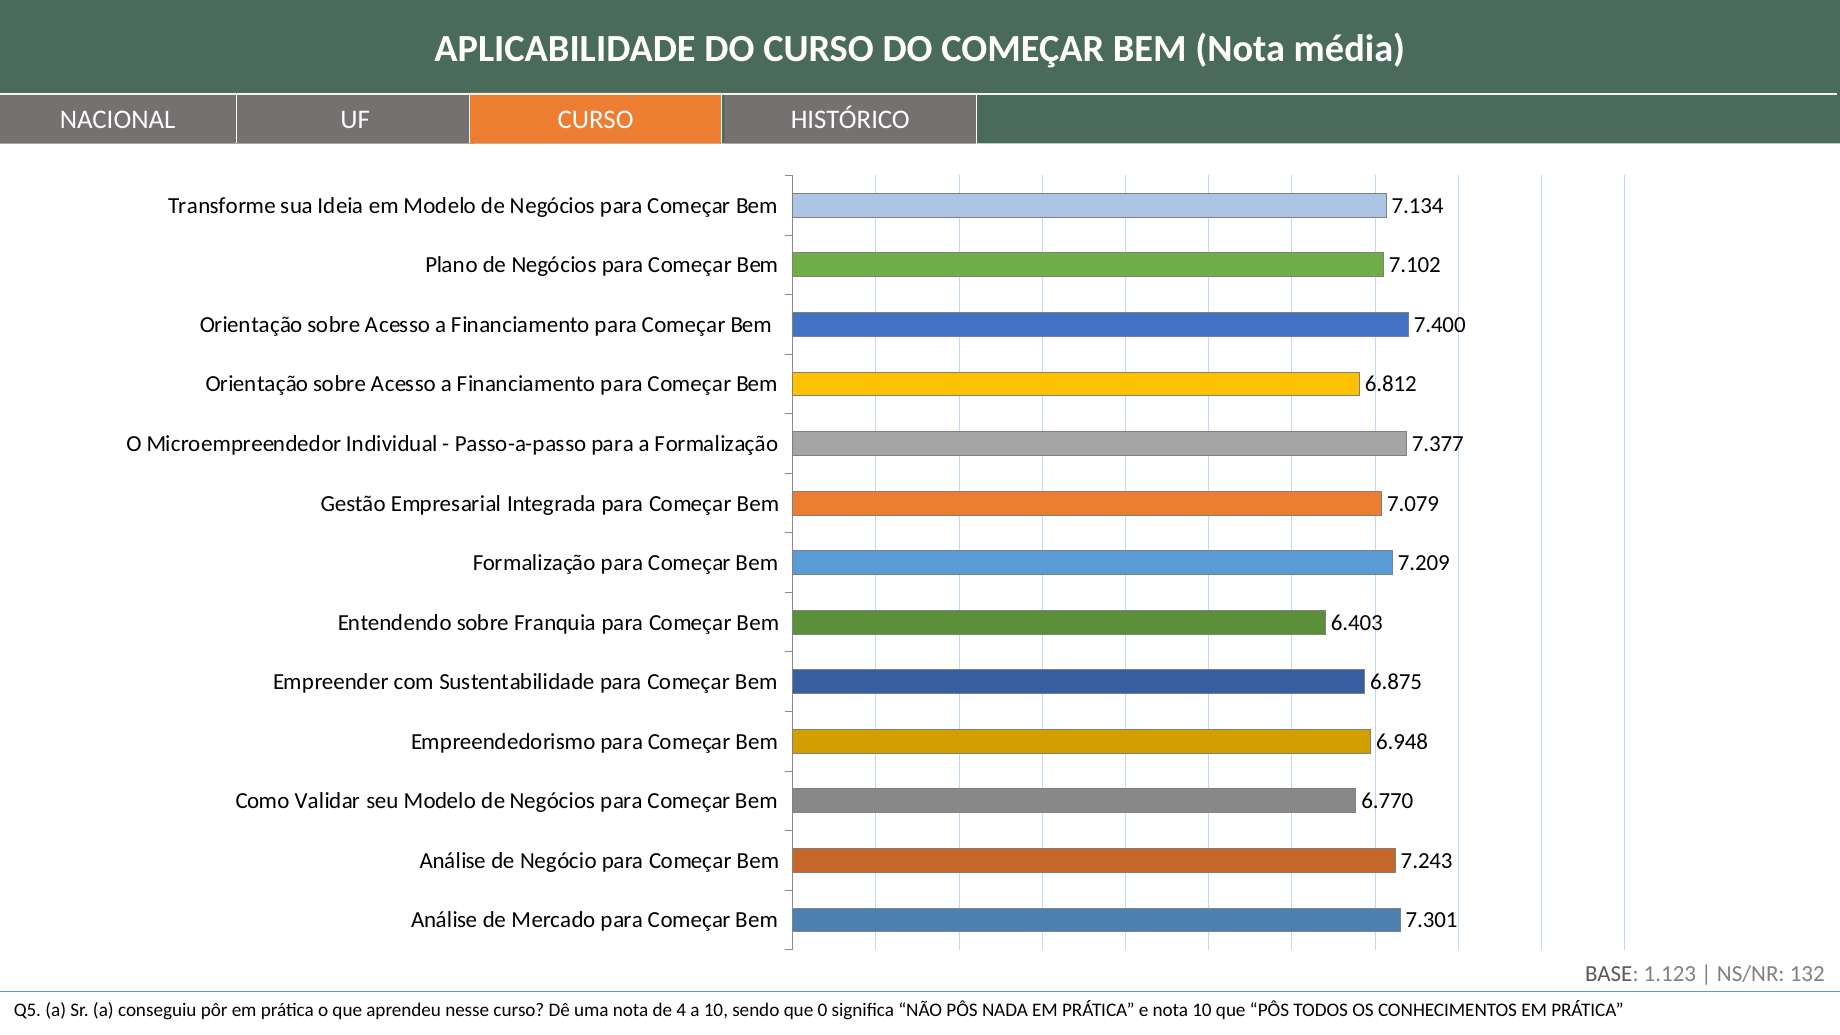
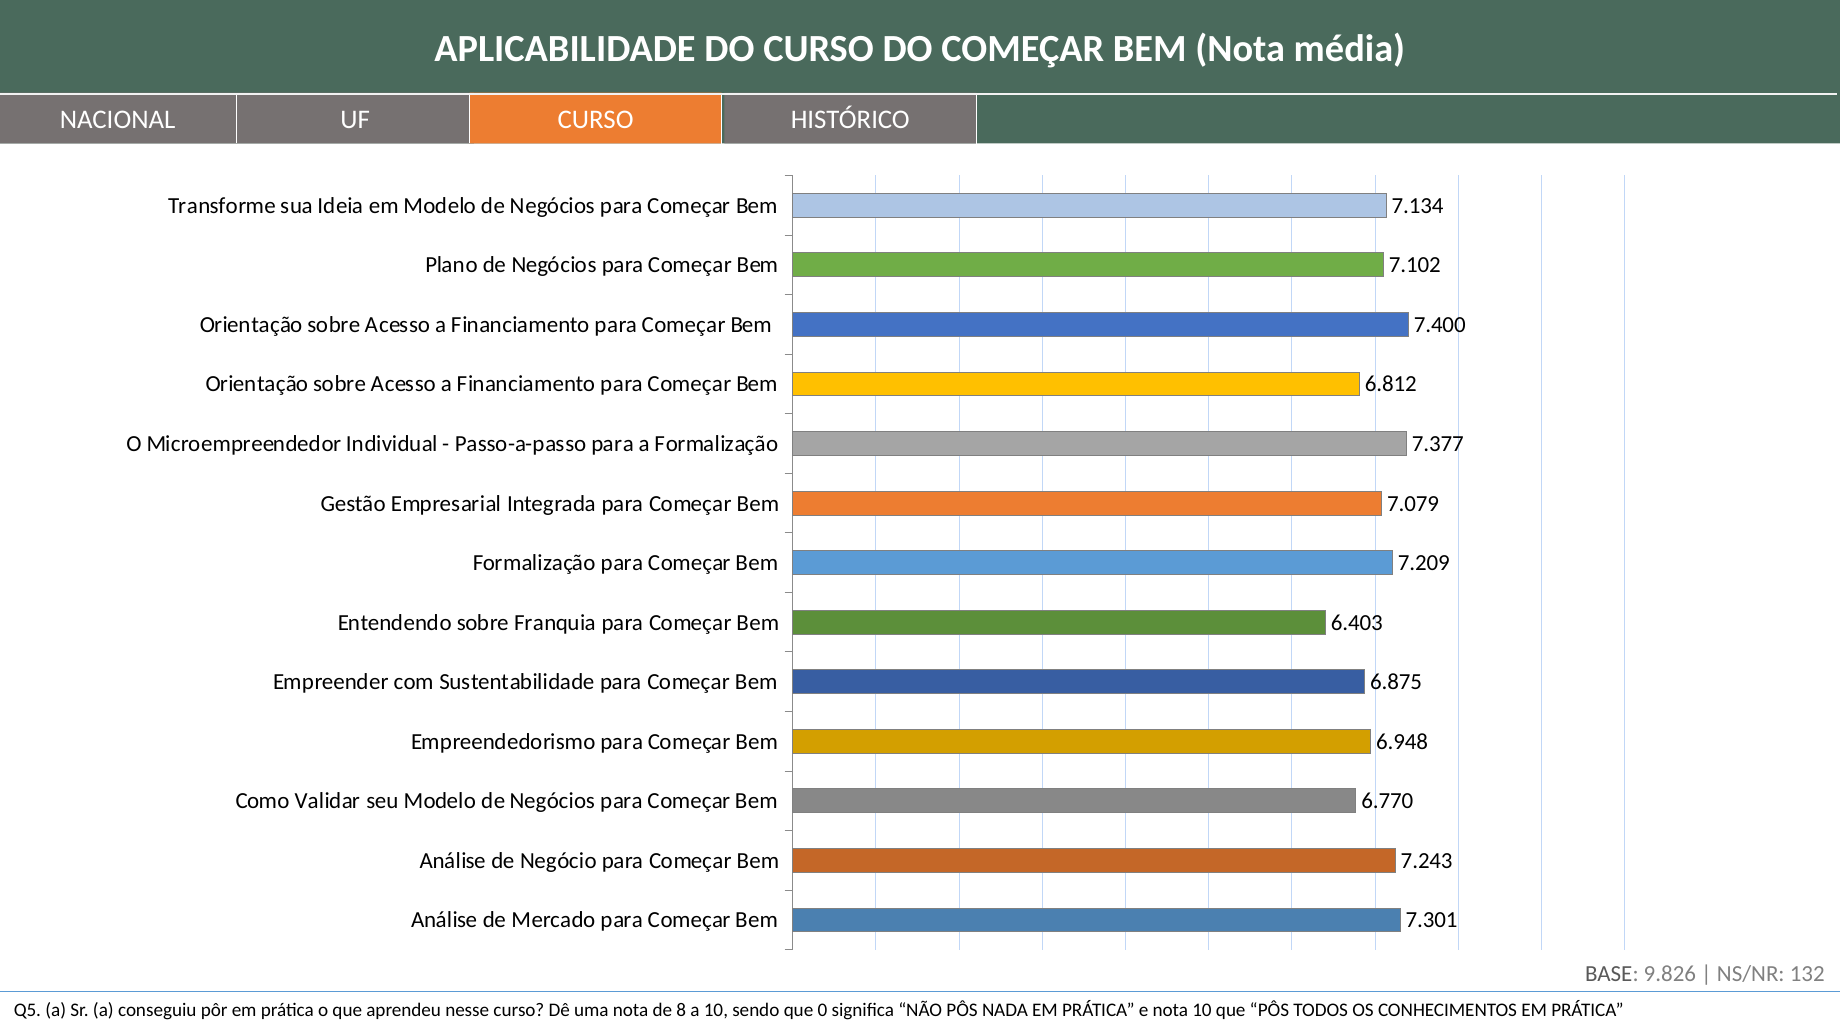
1.123: 1.123 -> 9.826 (1670, 974)
4: 4 -> 8 (681, 1011)
